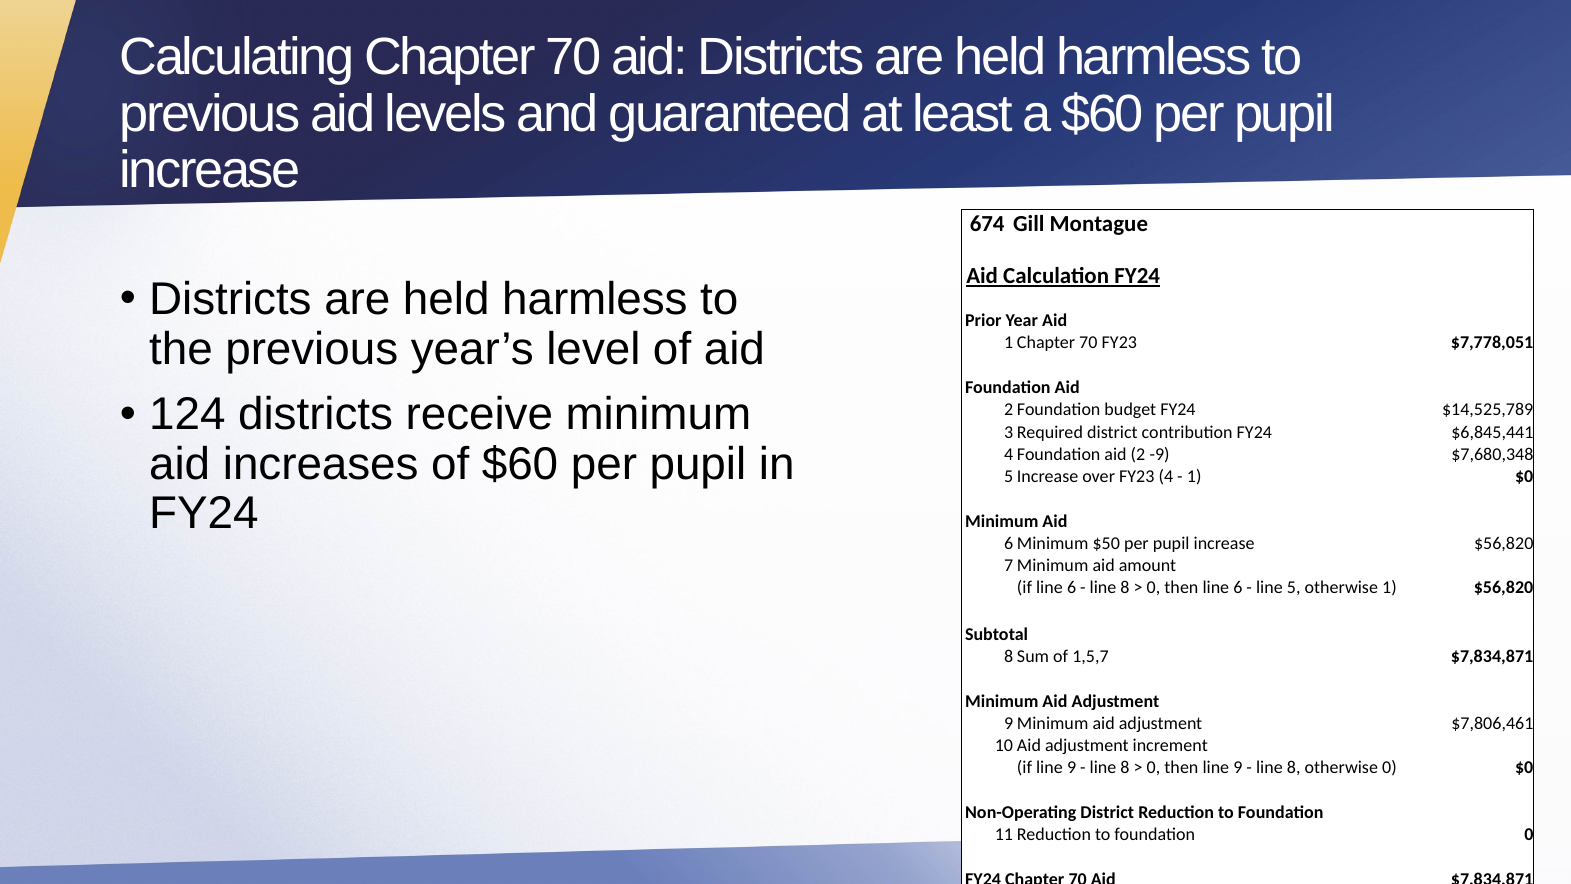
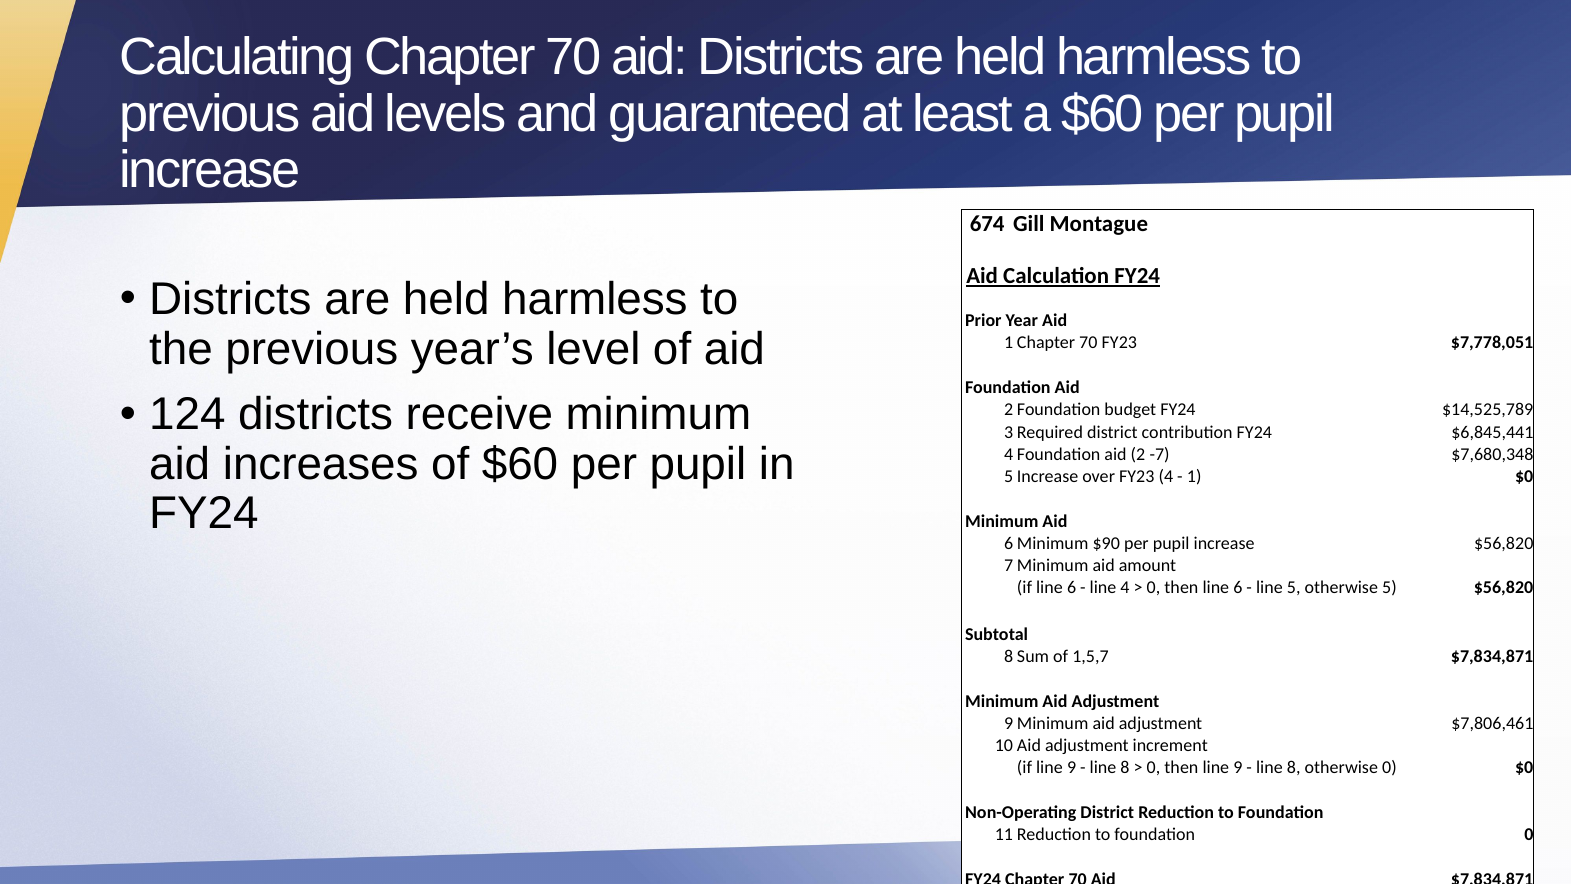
-9: -9 -> -7 (1160, 454)
$50: $50 -> $90 (1106, 543)
8: 8 -> 4 (1125, 588)
otherwise 1: 1 -> 5 (1389, 588)
